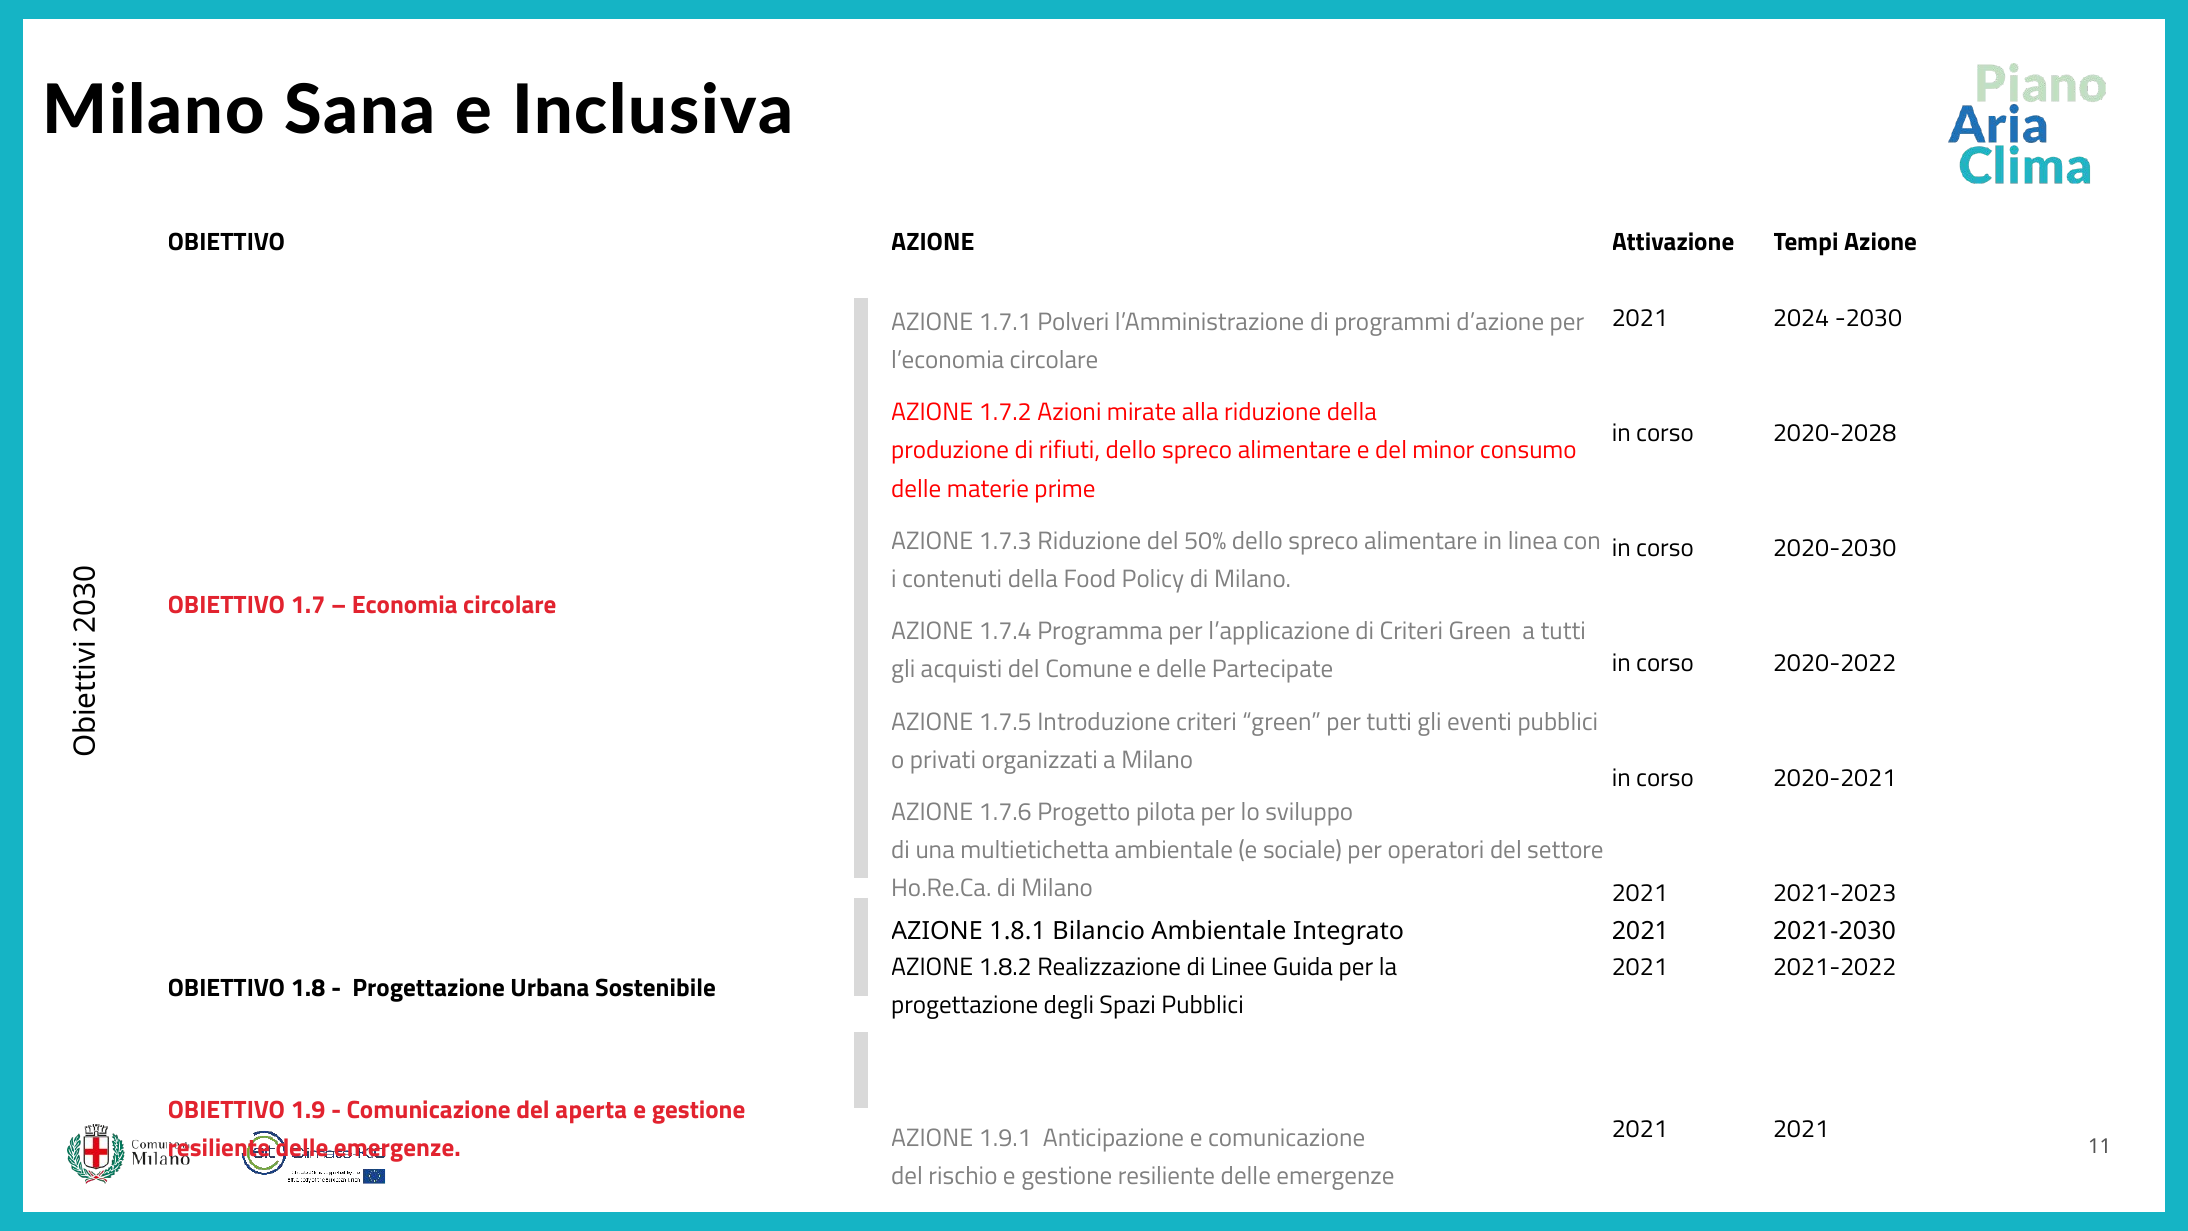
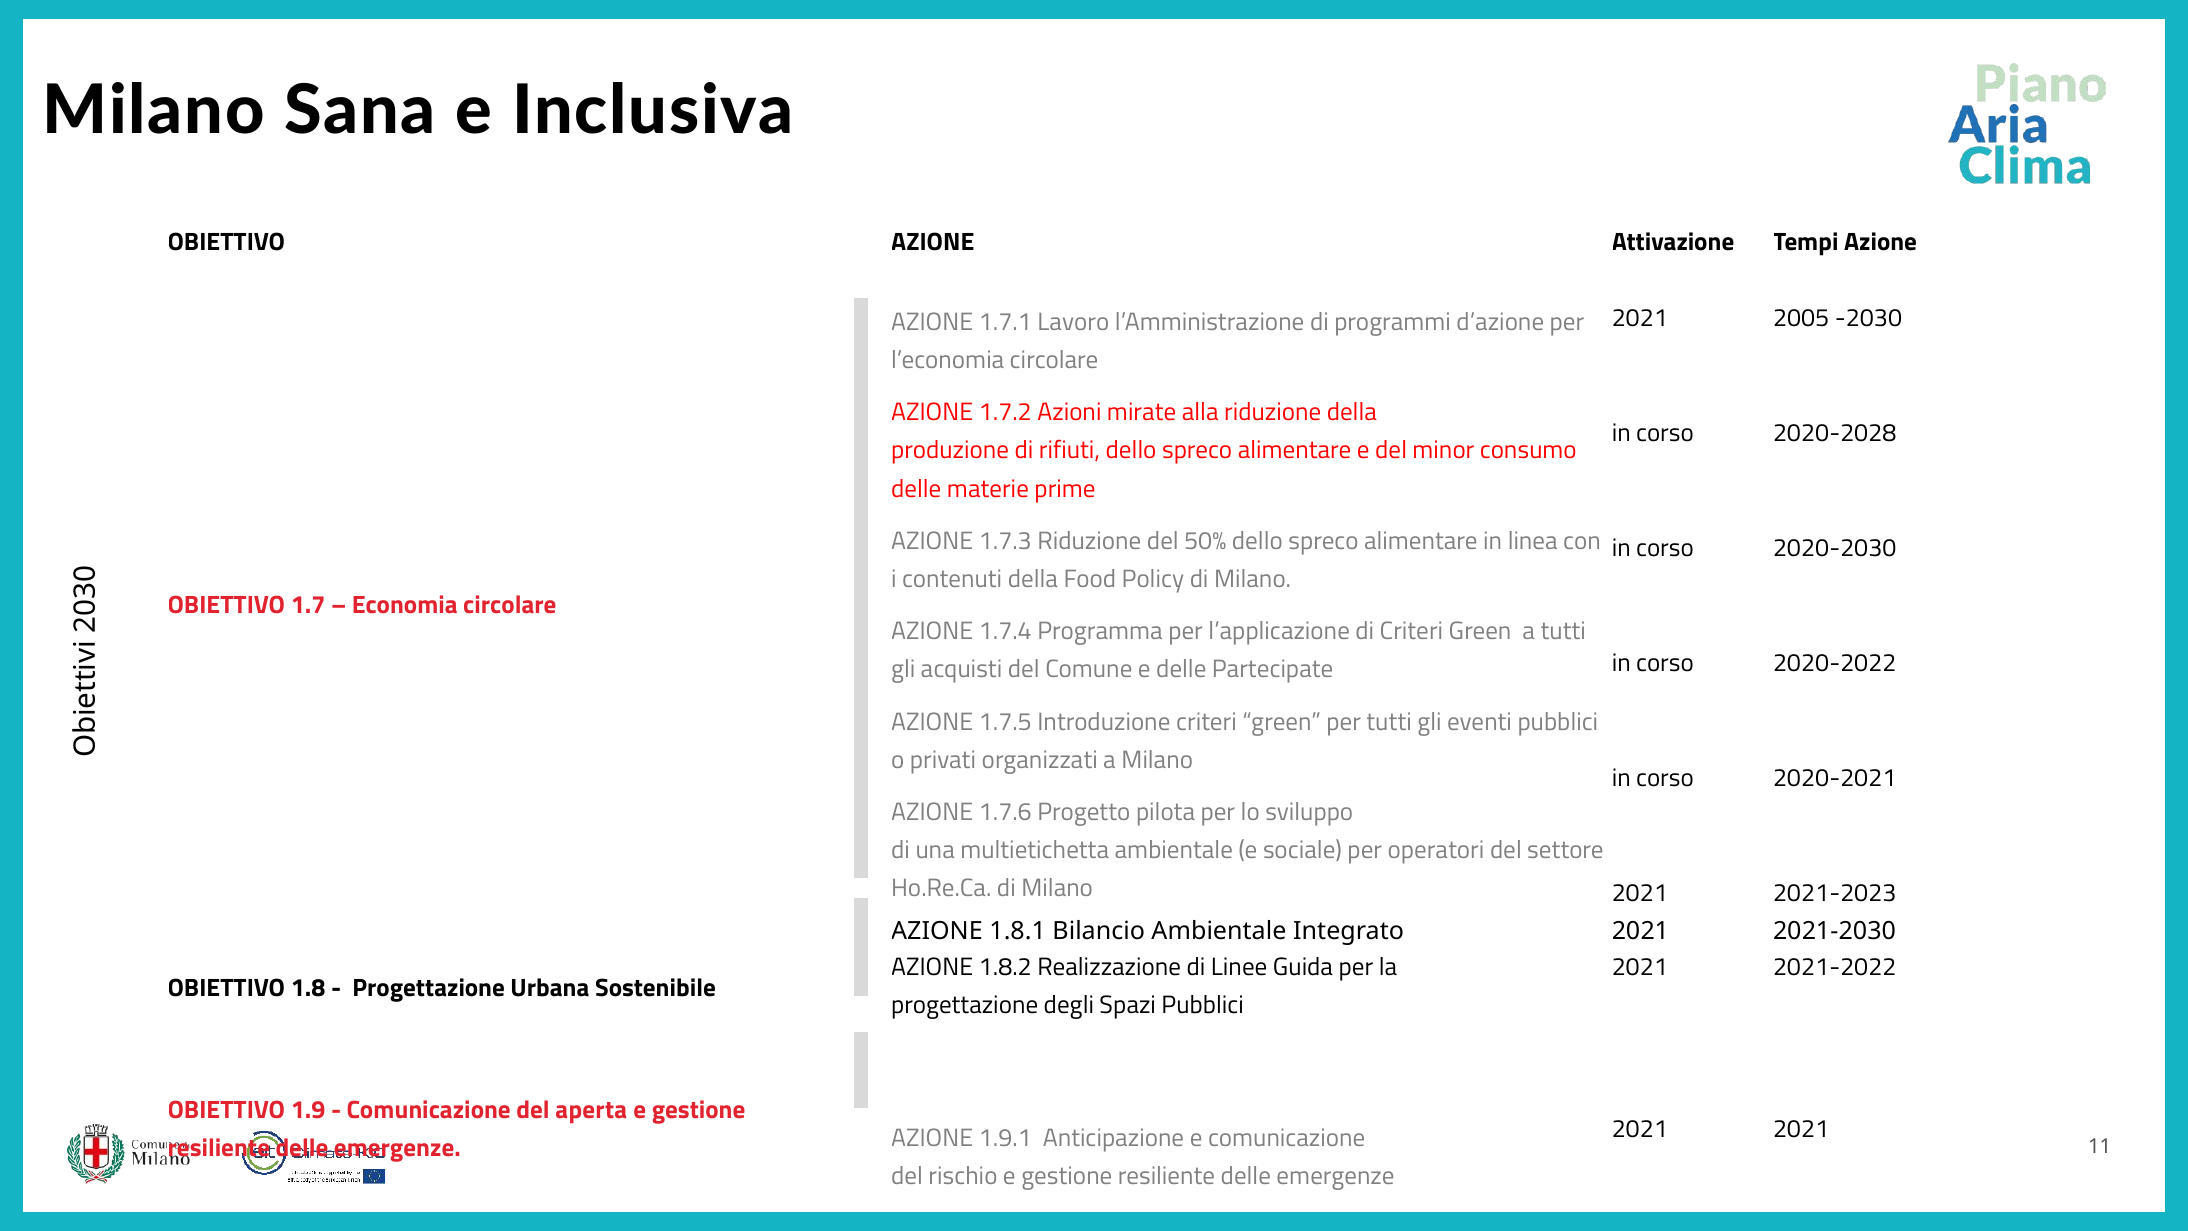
2024: 2024 -> 2005 (1801, 318)
Polveri: Polveri -> Lavoro (1073, 322)
